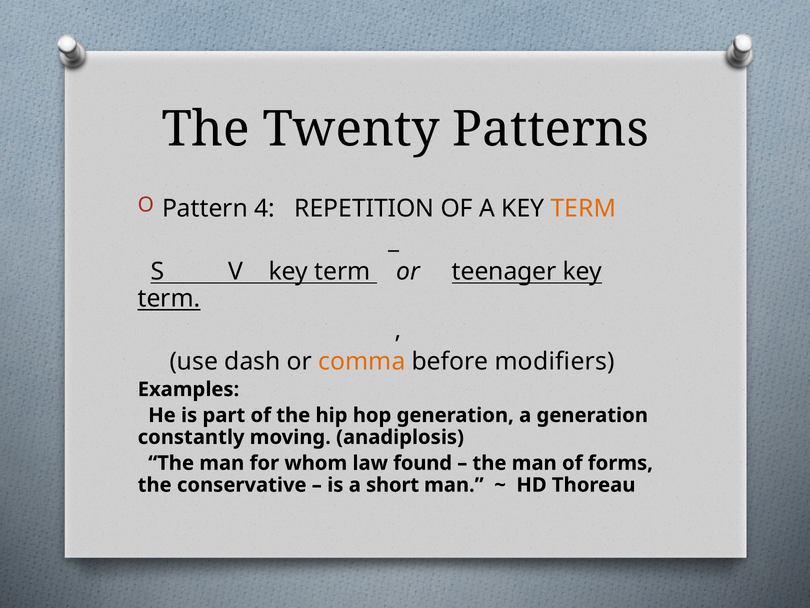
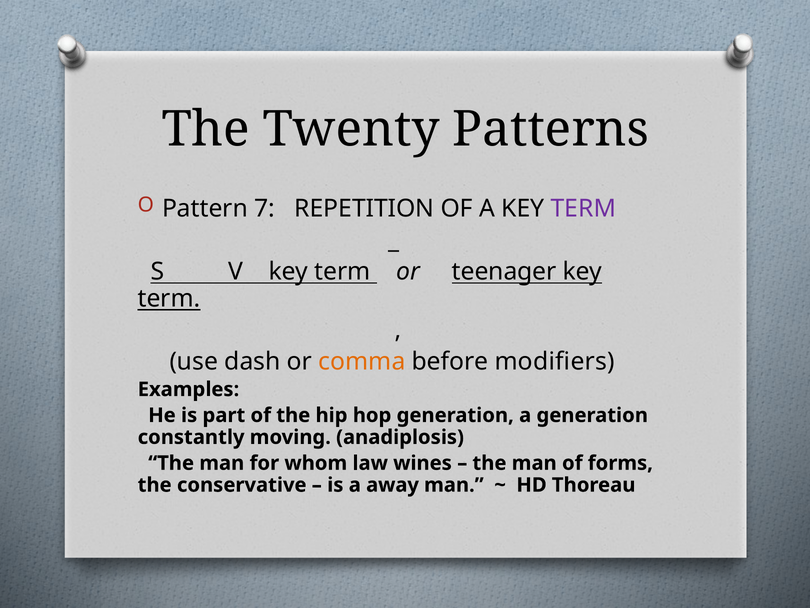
4: 4 -> 7 (265, 208)
TERM colour: orange -> purple (583, 208)
found: found -> wines (423, 463)
short: short -> away (393, 485)
